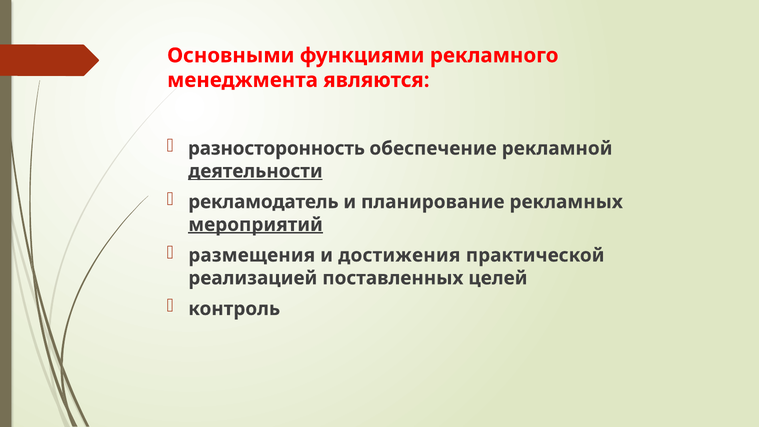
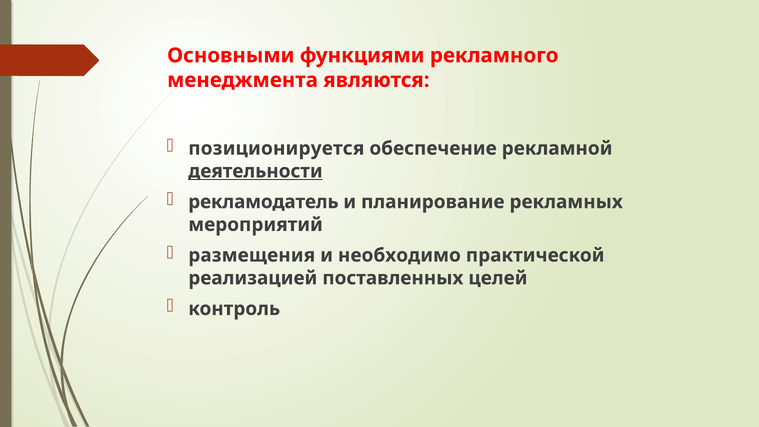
разносторонность: разносторонность -> позиционируется (276, 148)
мероприятий underline: present -> none (256, 225)
достижения: достижения -> необходимо (399, 255)
